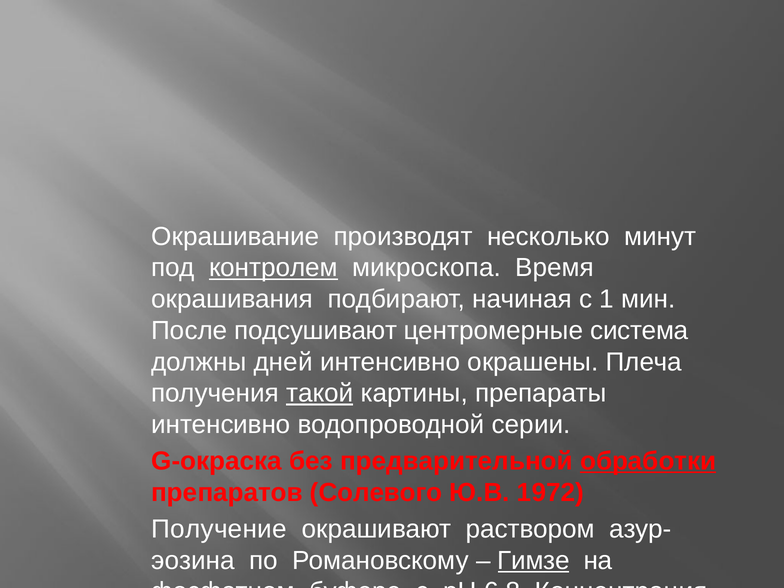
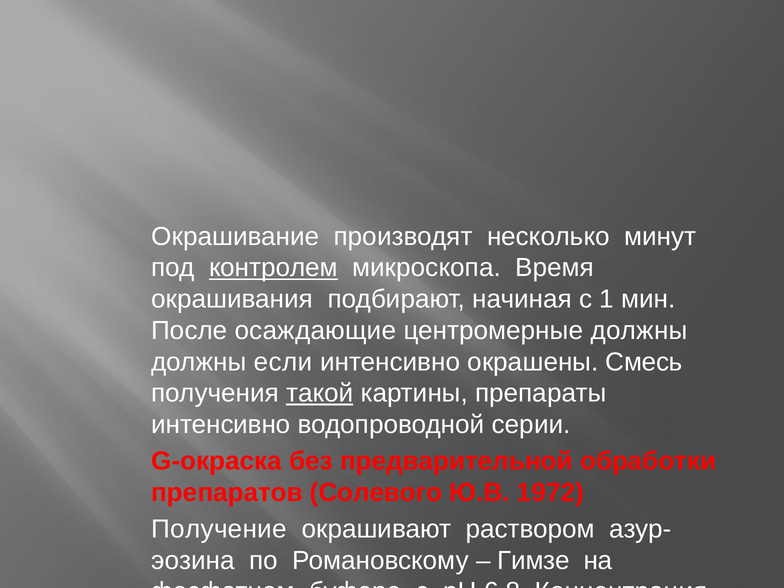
подсушивают: подсушивают -> осаждающие (315, 331)
центромерные система: система -> должны (639, 331)
дней: дней -> если (283, 362)
Плеча: Плеча -> Смесь (644, 362)
обработки underline: present -> none (648, 461)
Гимзе underline: present -> none (534, 560)
